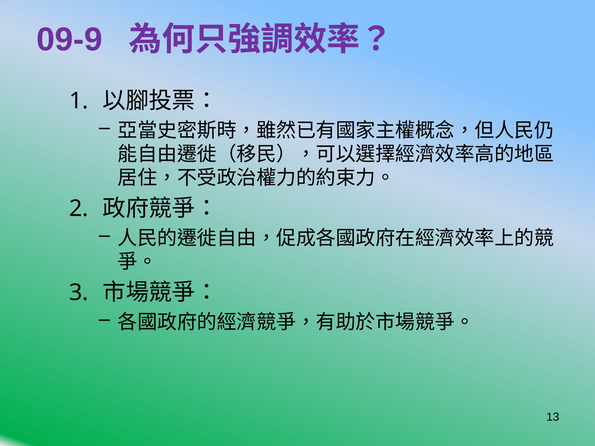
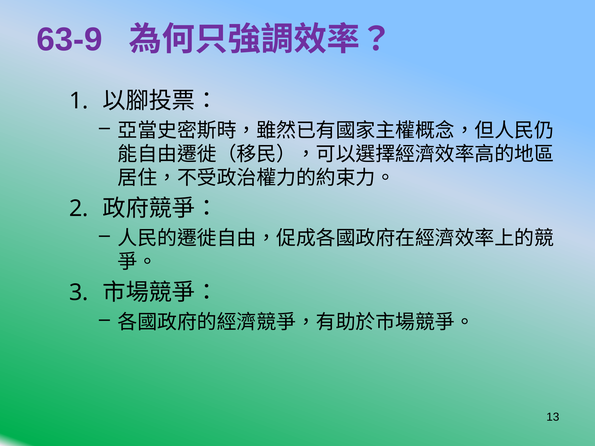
09-9: 09-9 -> 63-9 (69, 39)
